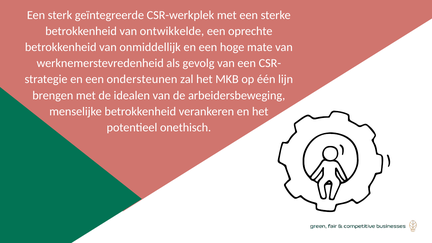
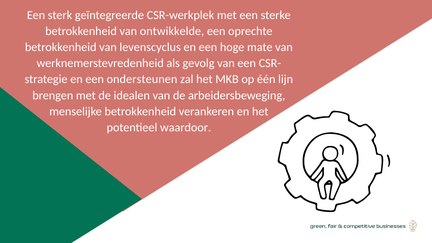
onmiddellijk: onmiddellijk -> levenscyclus (150, 47)
onethisch: onethisch -> waardoor (186, 127)
